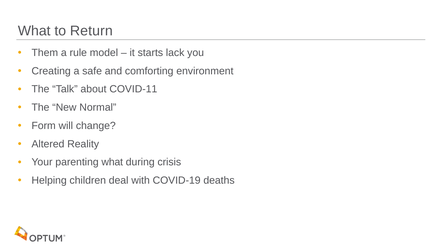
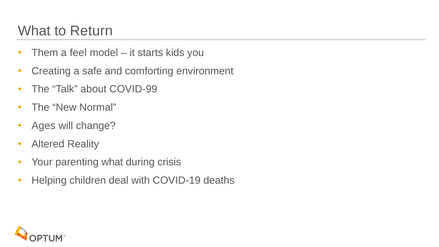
rule: rule -> feel (78, 53)
lack: lack -> kids (175, 53)
COVID-11: COVID-11 -> COVID-99 (133, 89)
Form: Form -> Ages (44, 126)
